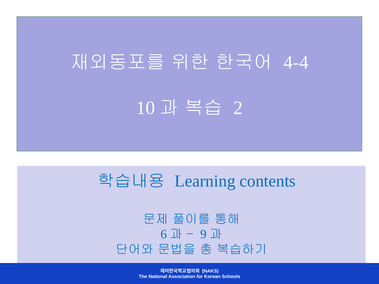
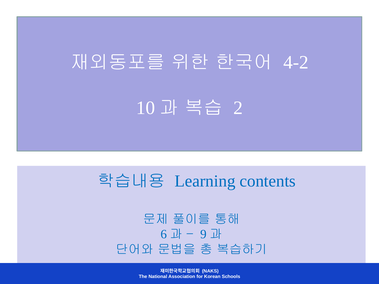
4-4: 4-4 -> 4-2 (296, 63)
